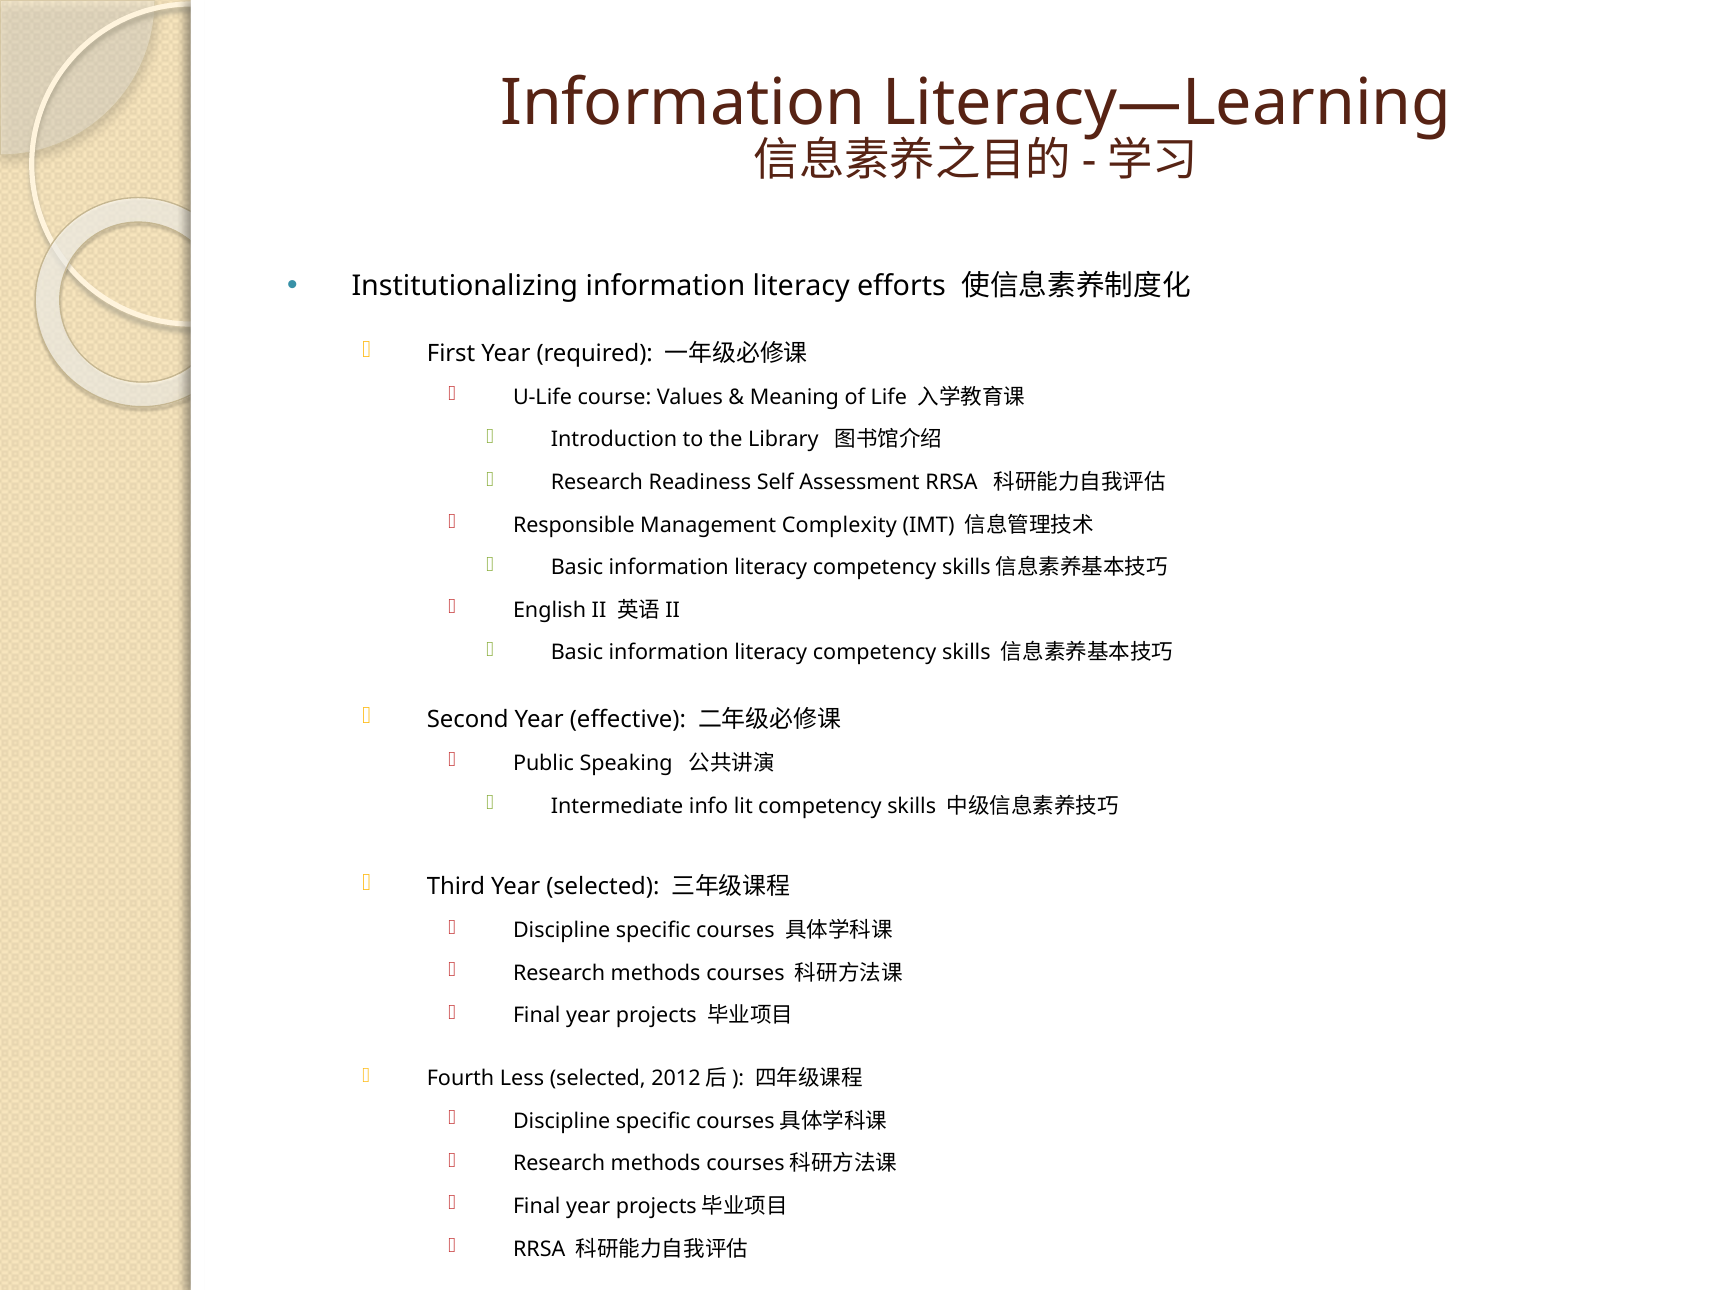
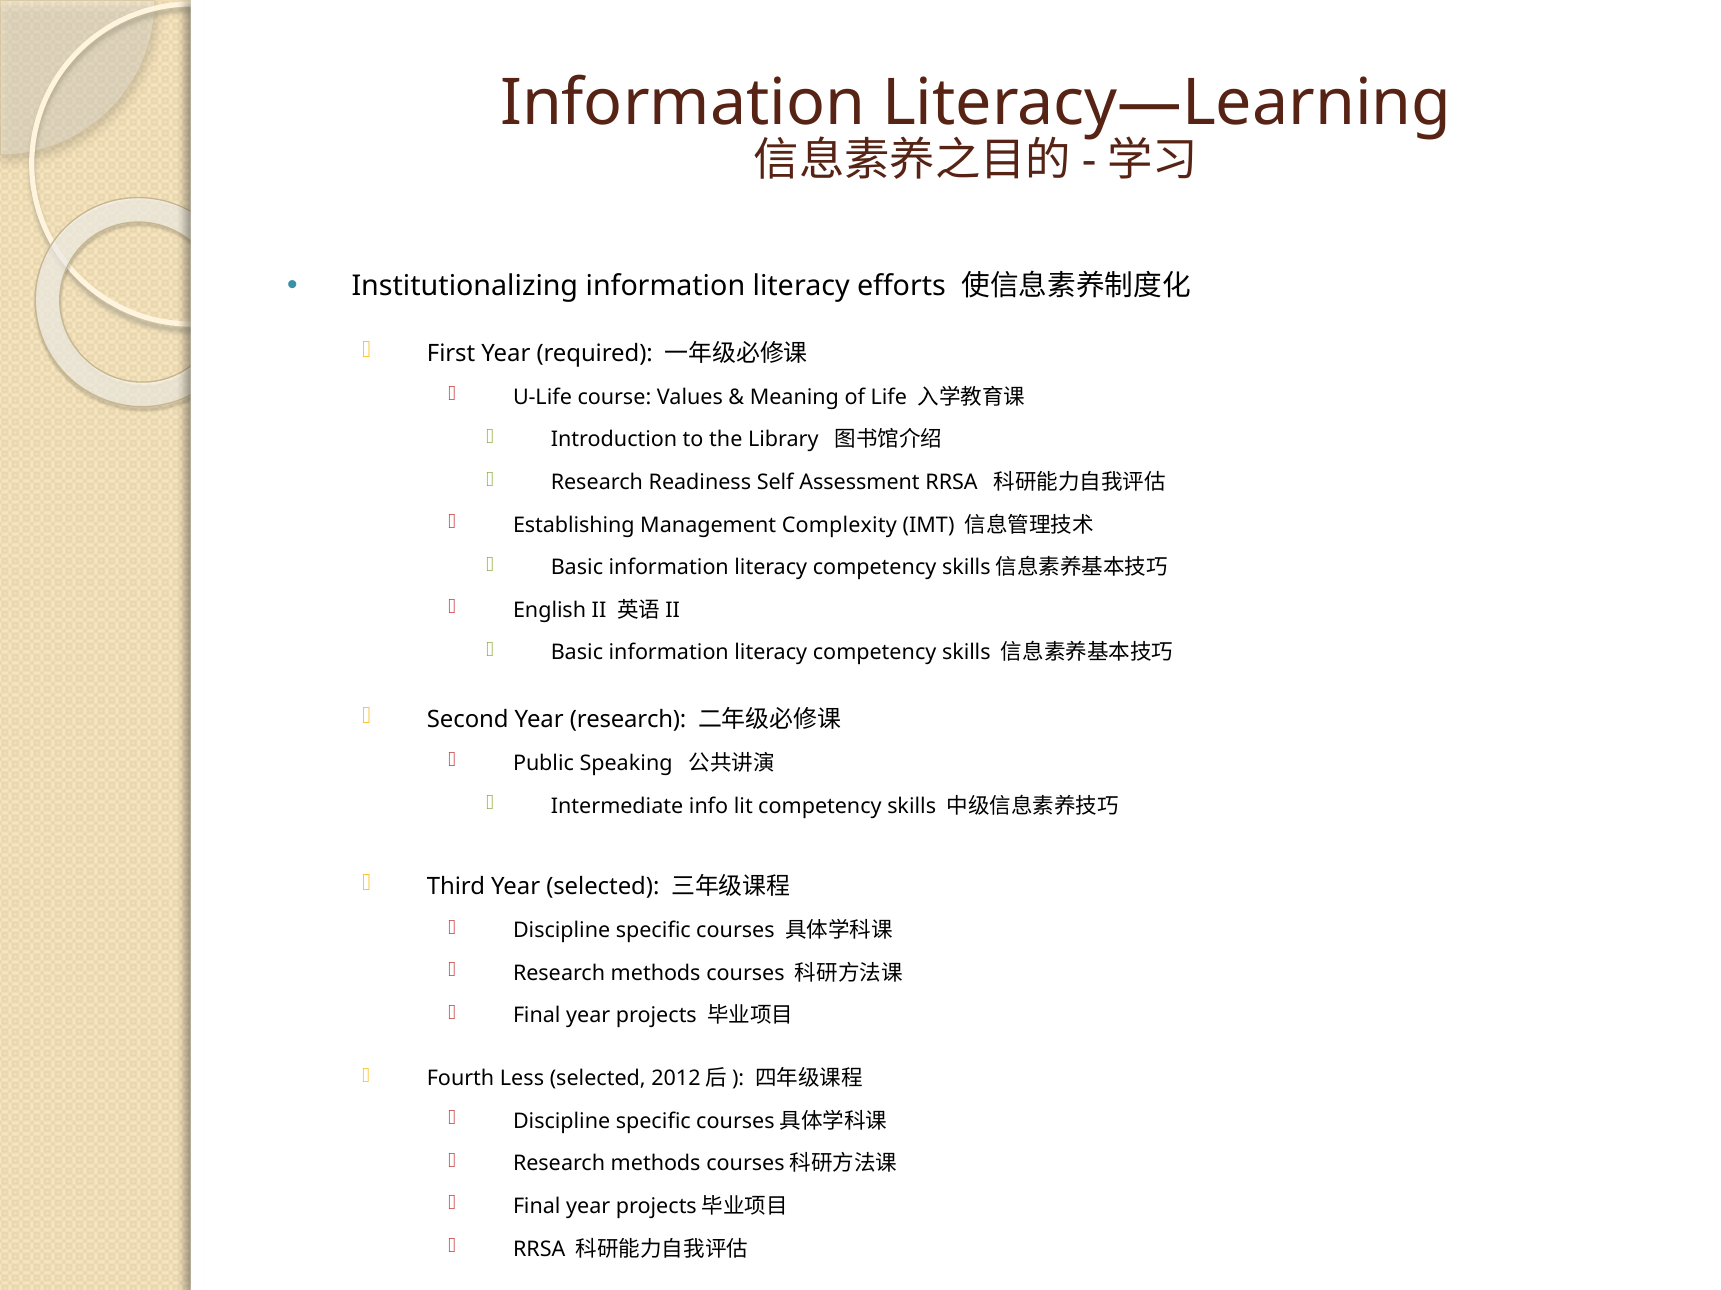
Responsible: Responsible -> Establishing (574, 525)
Year effective: effective -> research (628, 720)
